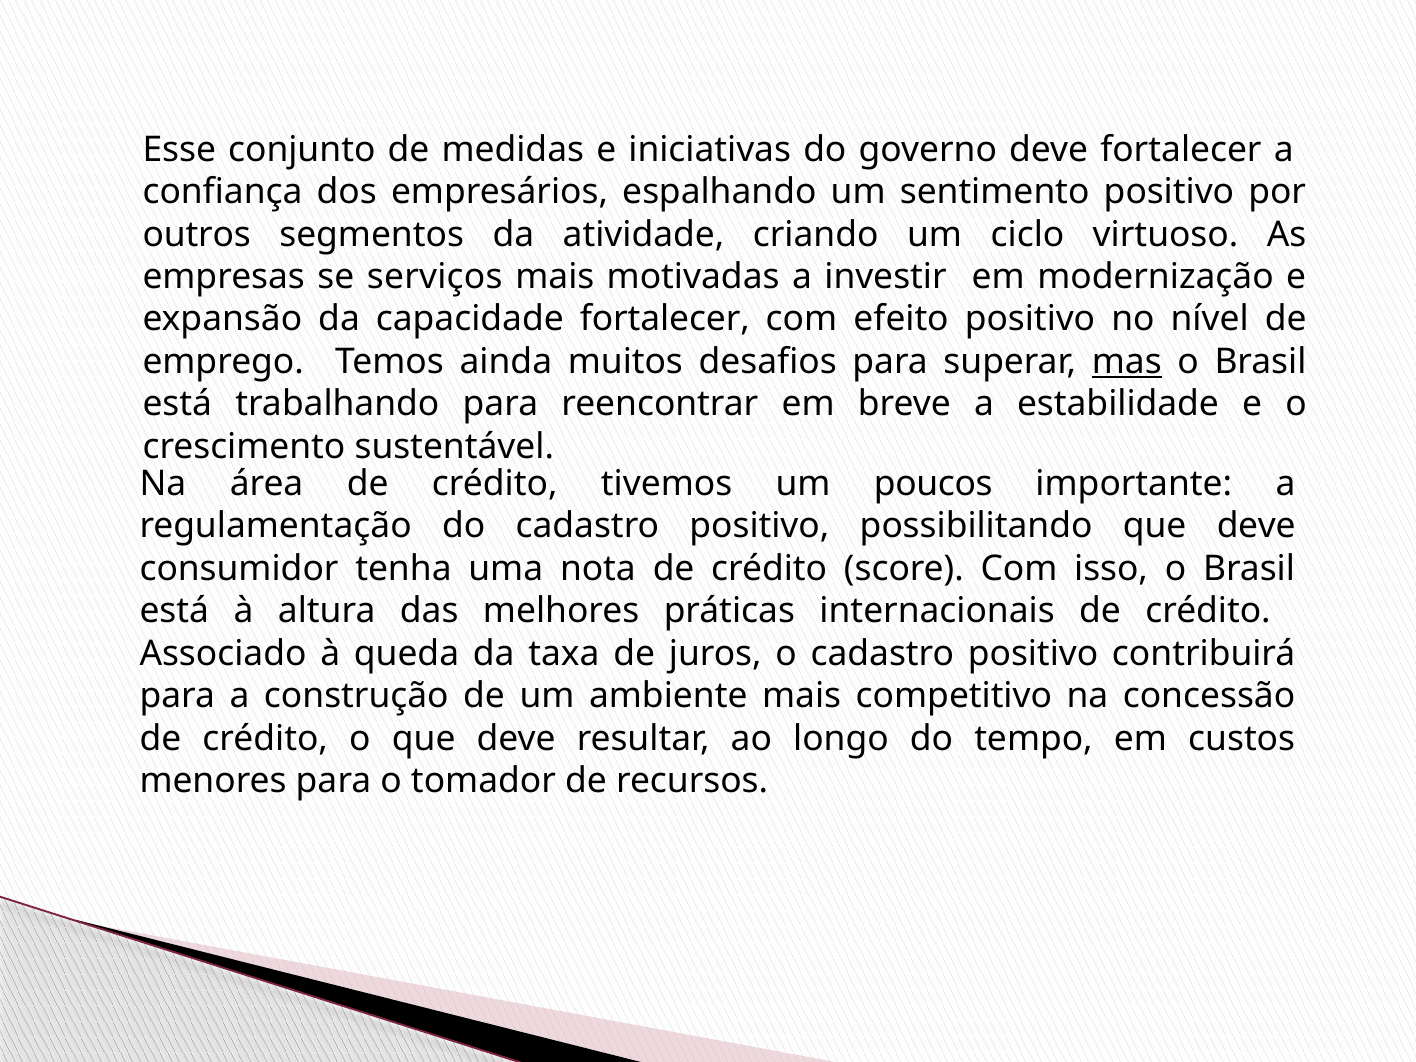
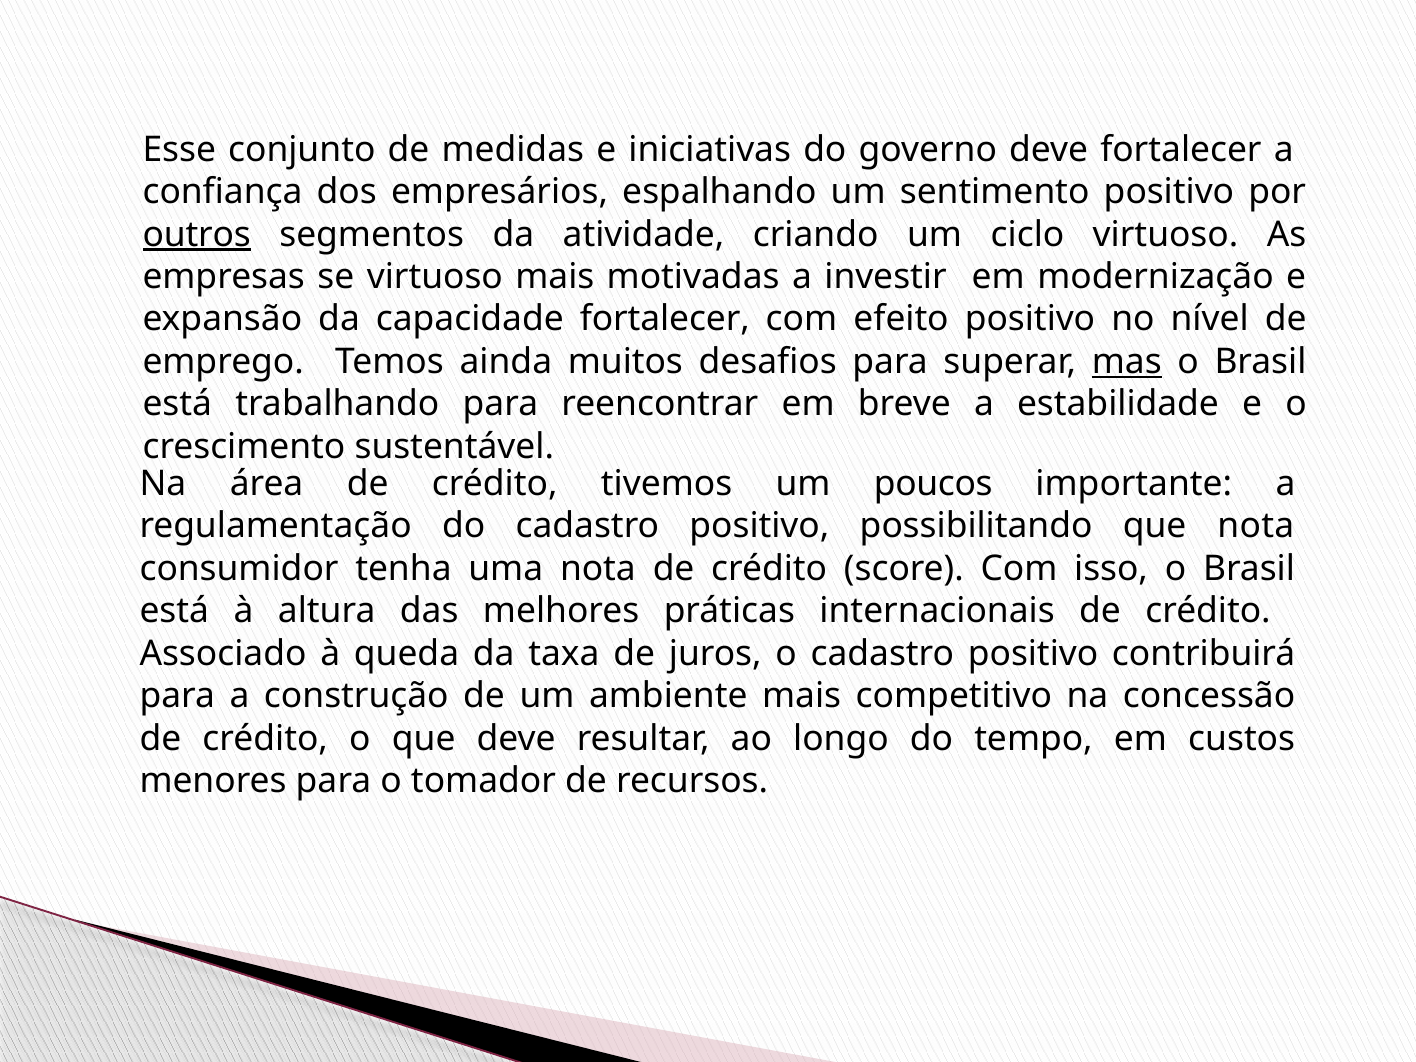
outros underline: none -> present (197, 234)
se serviços: serviços -> virtuoso (435, 277)
possibilitando que deve: deve -> nota (1256, 526)
